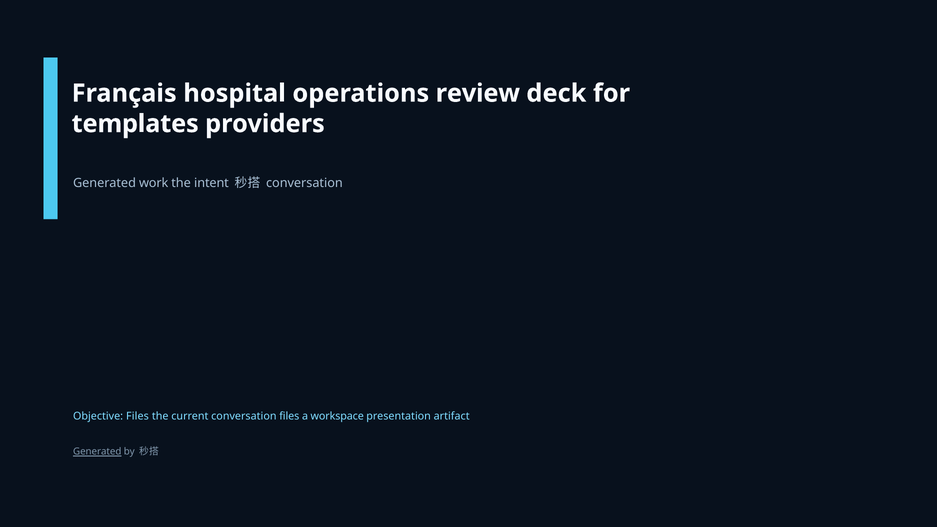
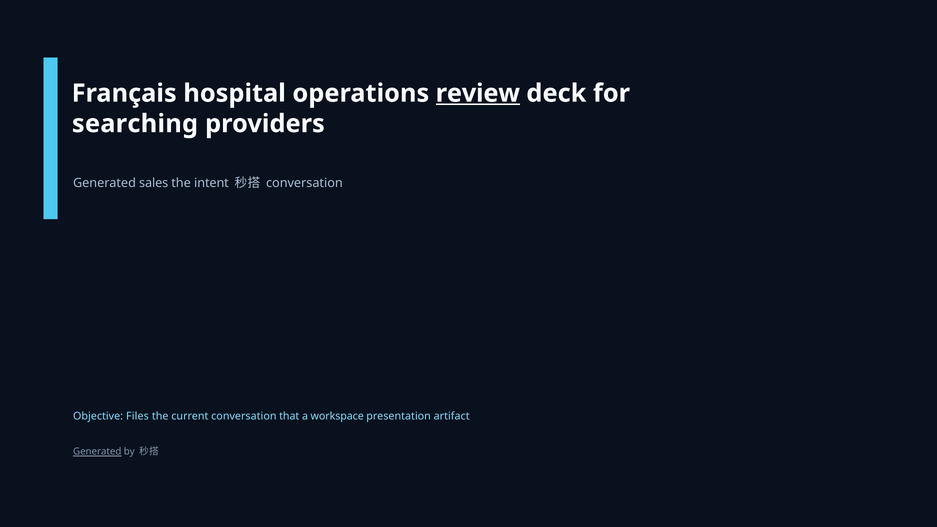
review underline: none -> present (478, 93)
templates: templates -> searching (135, 124)
work: work -> sales (154, 183)
conversation files: files -> that (289, 416)
